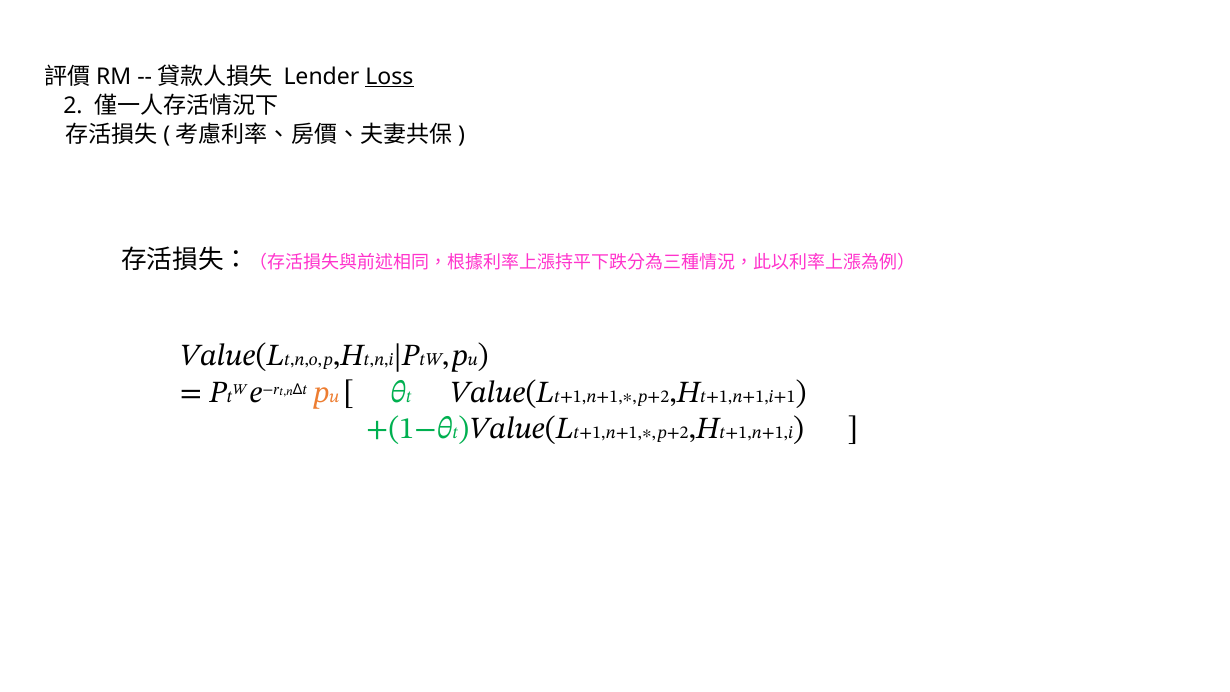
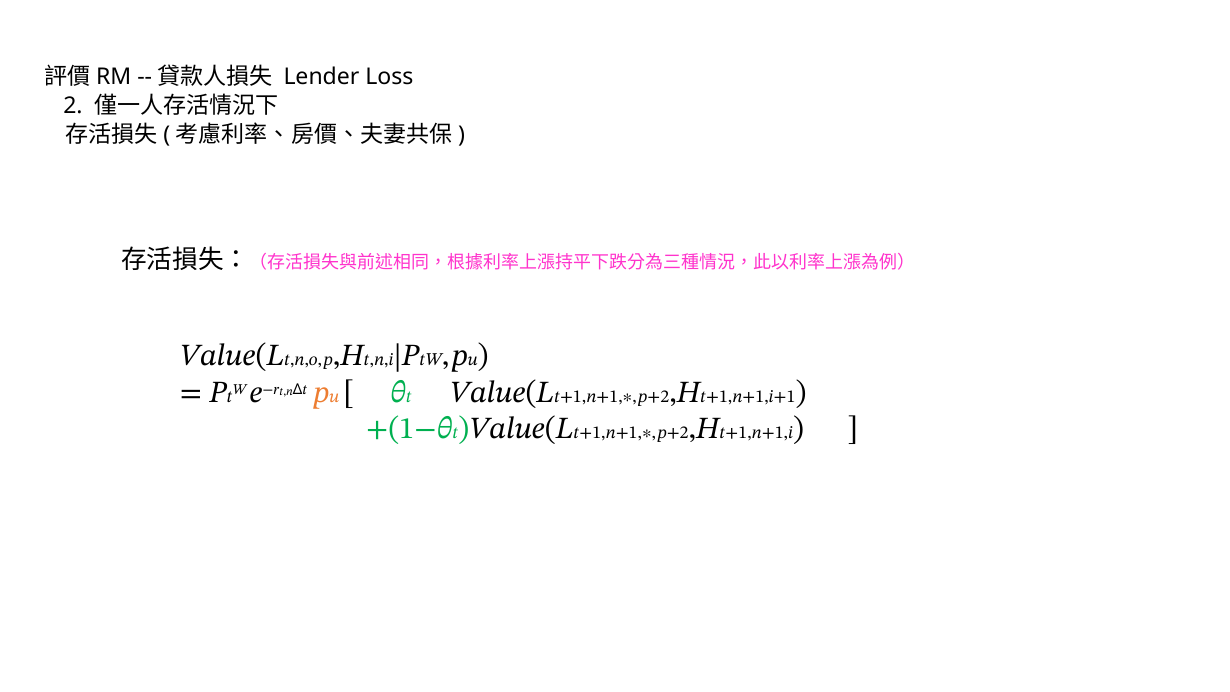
Loss underline: present -> none (389, 76)
